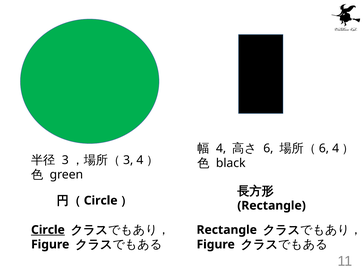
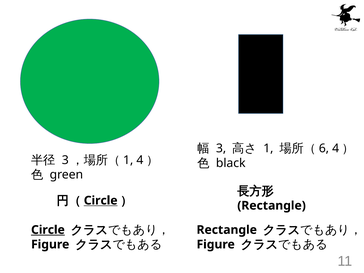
4: 4 -> 3 (221, 148)
6: 6 -> 1 (268, 148)
3: 3 -> 1 (128, 160)
Circle underline: none -> present (101, 201)
